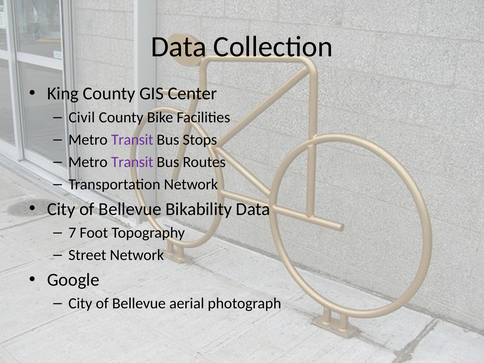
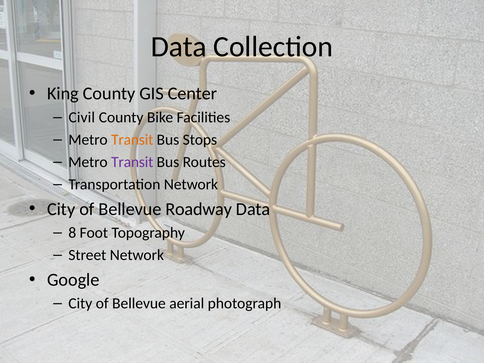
Transit colour: purple -> orange (132, 140)
Bikability: Bikability -> Roadway (199, 209)
7: 7 -> 8 (72, 233)
